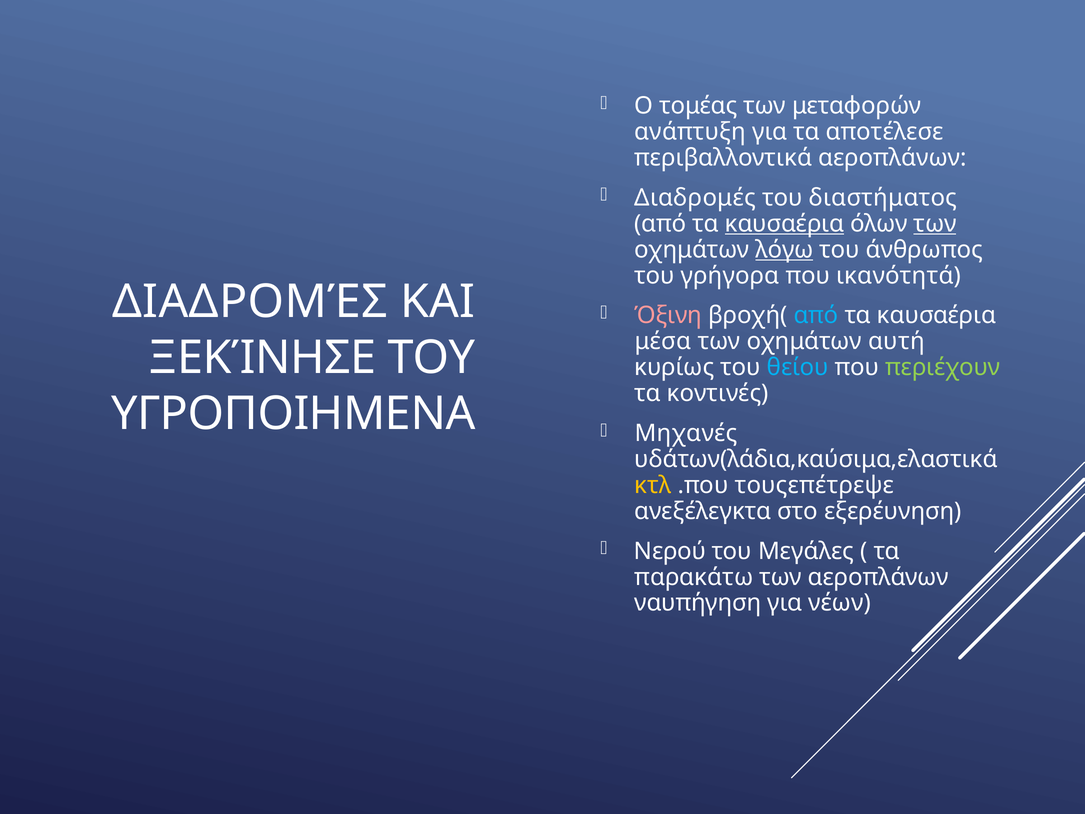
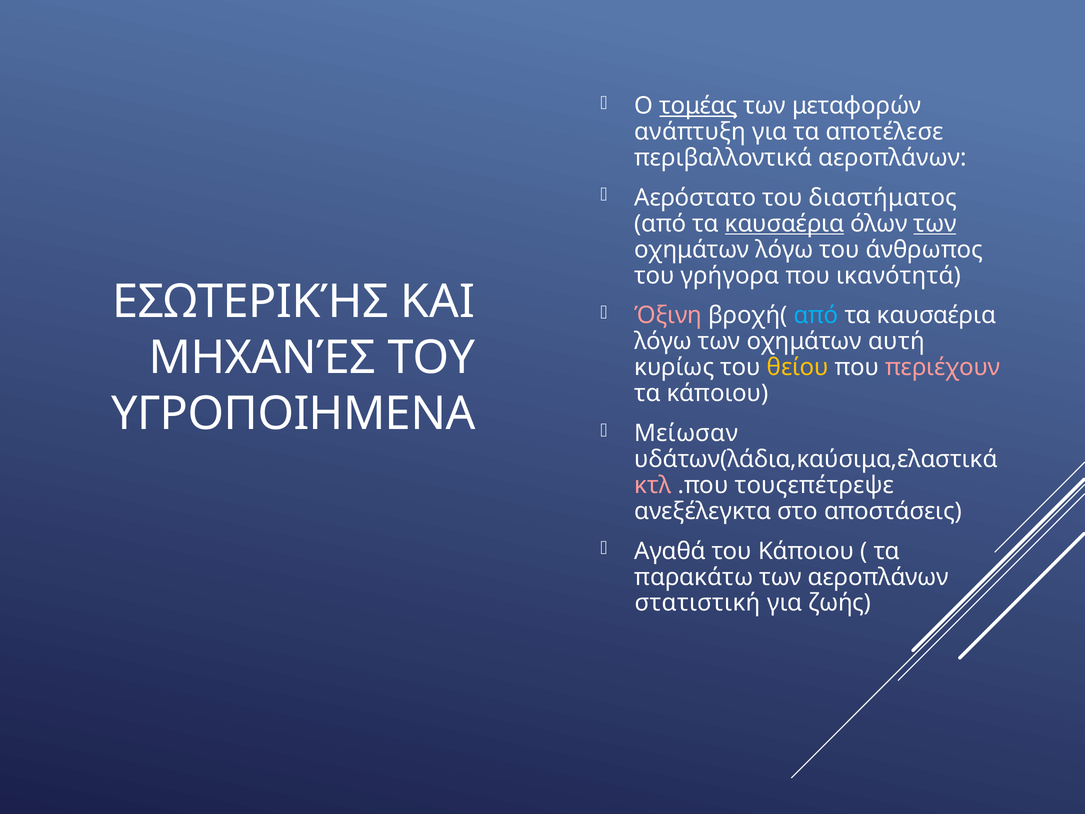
τομέας underline: none -> present (698, 106)
Διαδρομές: Διαδρομές -> Αερόστατο (695, 198)
λόγω underline: present -> none (784, 250)
ΔΙΑΔΡΟΜΈΣ: ΔΙΑΔΡΟΜΈΣ -> ΕΣΩΤΕΡΙΚΉΣ (250, 302)
μέσα: μέσα -> λόγω (663, 341)
ΞΕΚΊΝΗΣΕ: ΞΕΚΊΝΗΣΕ -> ΜΗΧΑΝΈΣ (262, 358)
θείου colour: light blue -> yellow (798, 367)
περιέχουν colour: light green -> pink (943, 367)
τα κοντινές: κοντινές -> κάποιου (718, 393)
Μηχανές: Μηχανές -> Μείωσαν (686, 433)
κτλ colour: yellow -> pink (653, 485)
εξερέυνηση: εξερέυνηση -> αποστάσεις (893, 511)
Νερού: Νερού -> Αγαθά (670, 551)
του Μεγάλες: Μεγάλες -> Κάποιου (806, 551)
ναυπήγηση: ναυπήγηση -> στατιστική (698, 603)
νέων: νέων -> ζωής (840, 603)
